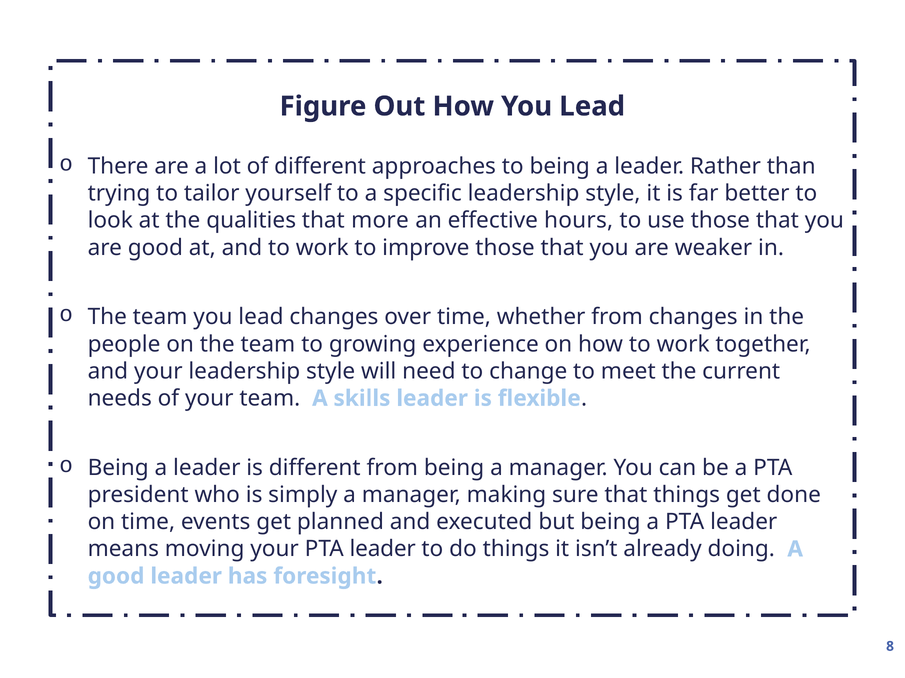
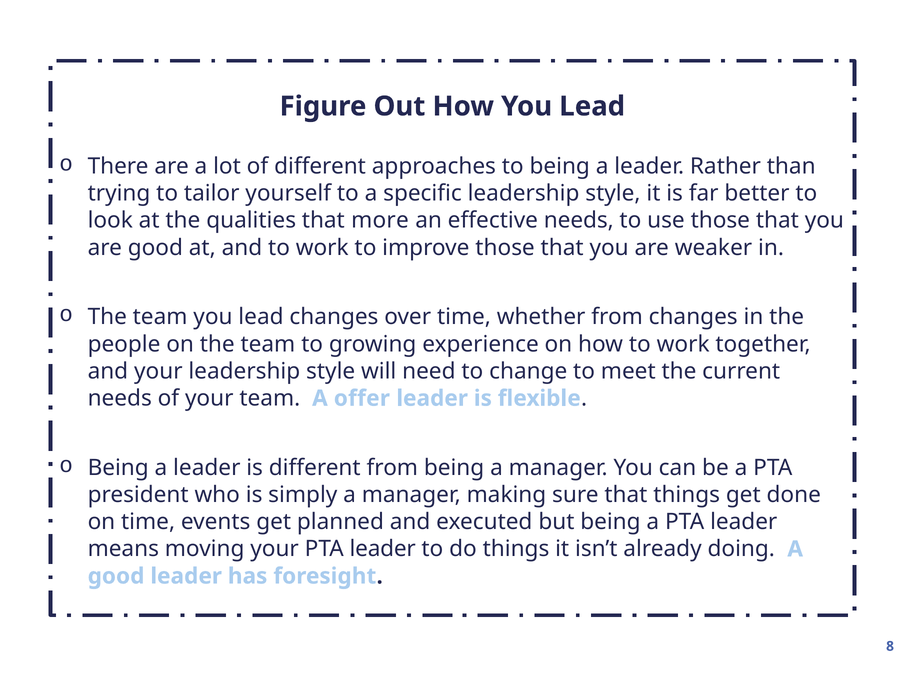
effective hours: hours -> needs (579, 221)
skills: skills -> offer (362, 399)
